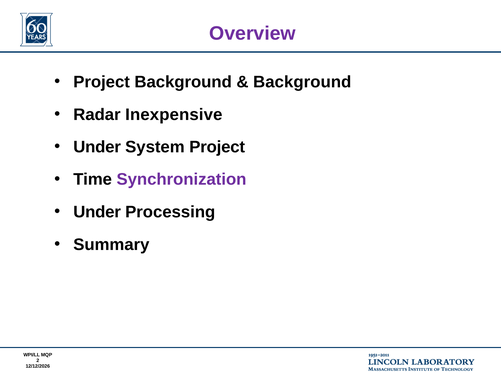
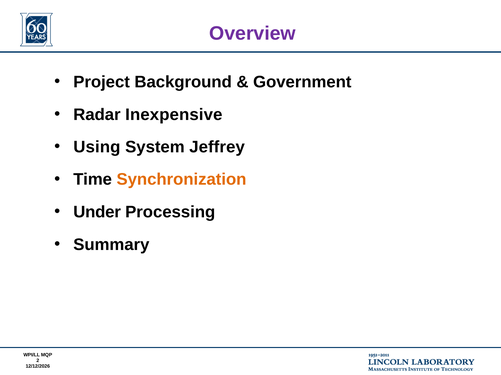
Background: Background -> Government (302, 82)
Under: Under -> Using (97, 147)
System Project: Project -> Jeffrey (217, 147)
Synchronization colour: purple -> orange (181, 180)
